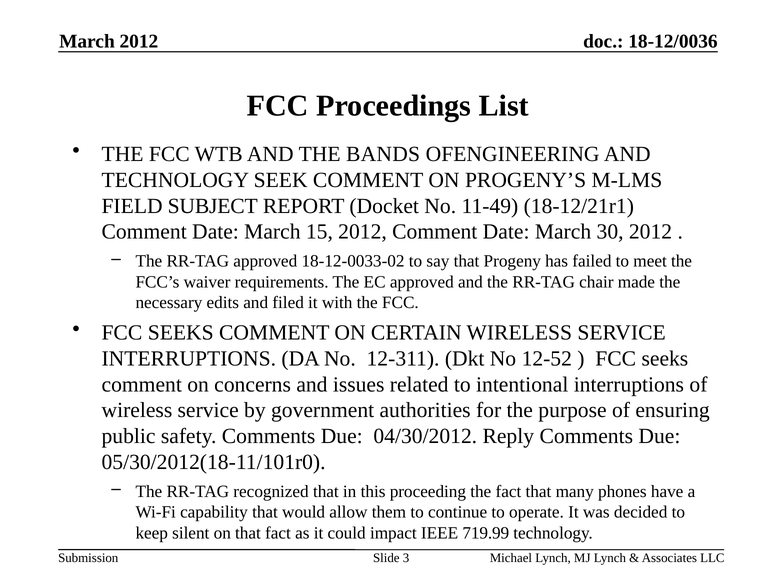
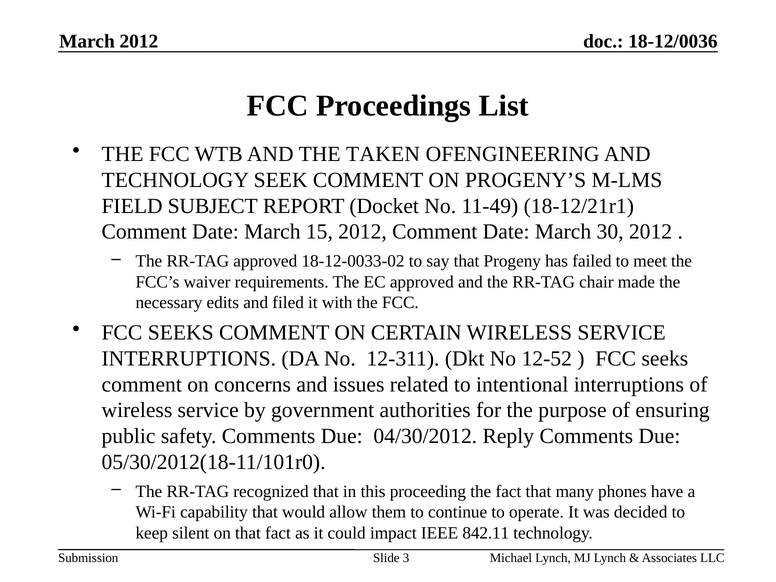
BANDS: BANDS -> TAKEN (383, 154)
719.99: 719.99 -> 842.11 (486, 533)
